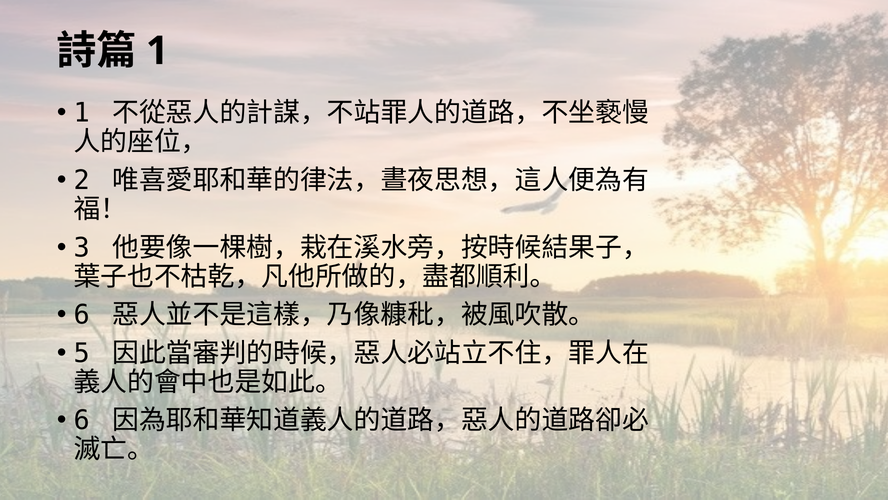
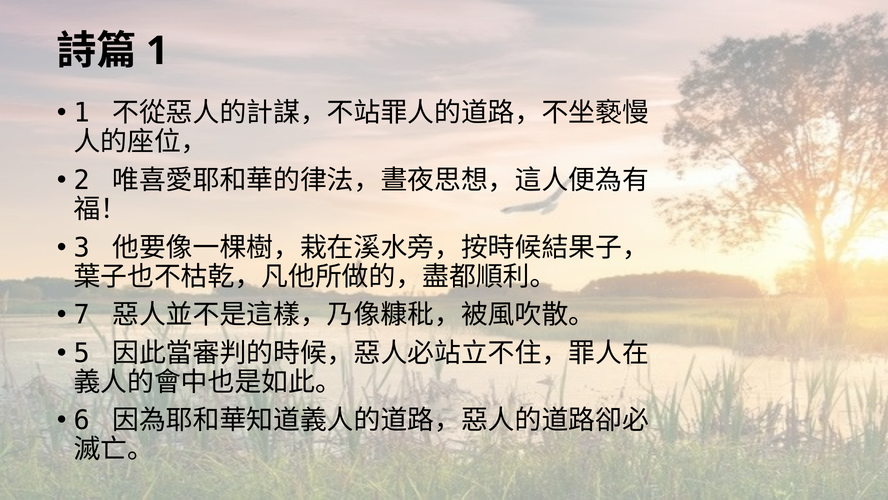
6: 6 -> 7 (82, 315)
